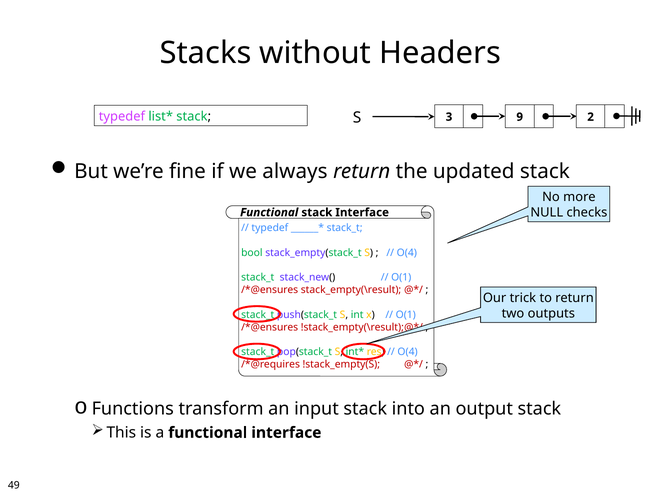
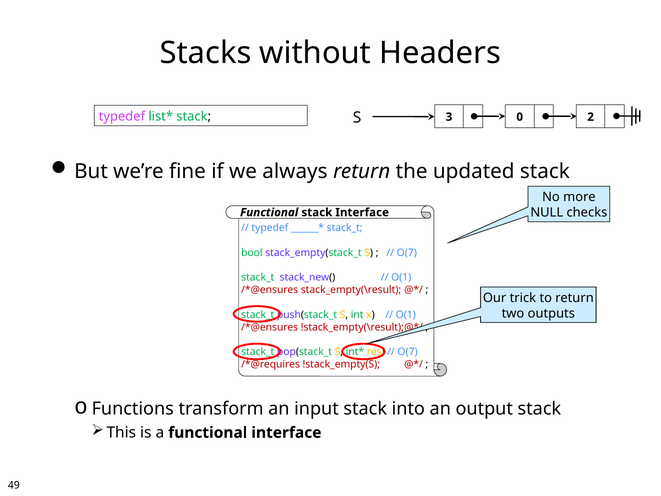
9: 9 -> 0 (520, 117)
O(4: O(4 -> O(7 (407, 253)
O(4: O(4 -> O(7 (408, 352)
